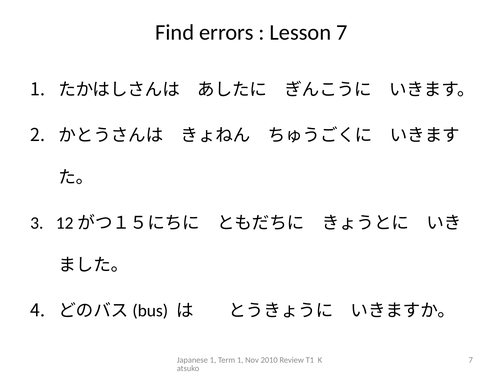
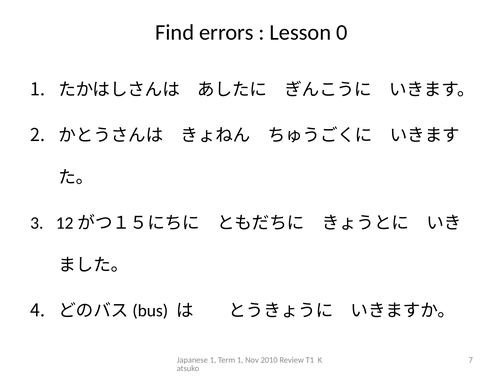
Lesson 7: 7 -> 0 (342, 33)
